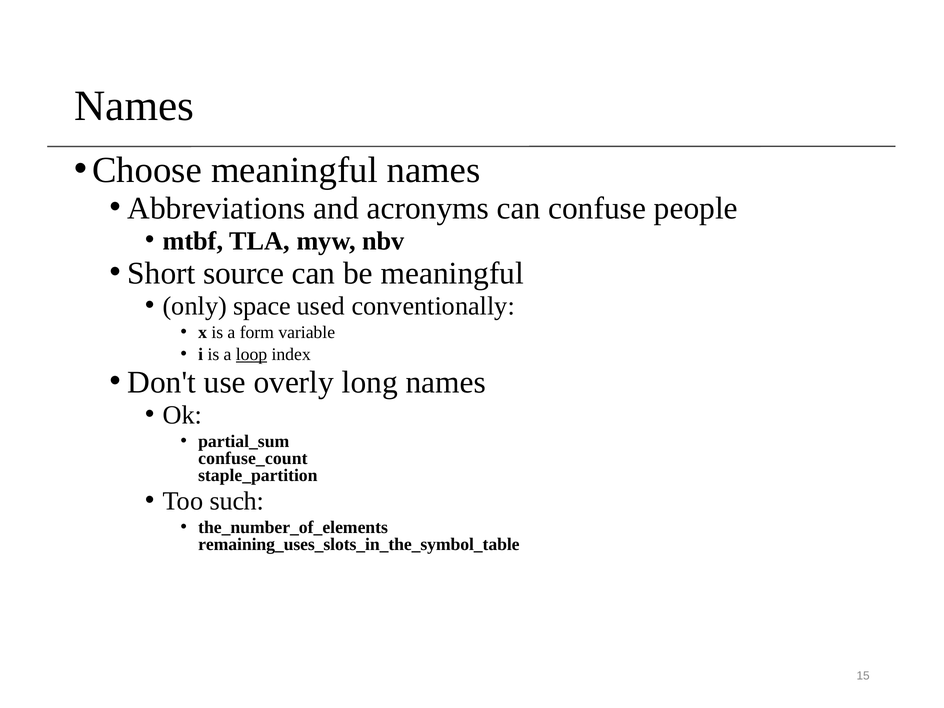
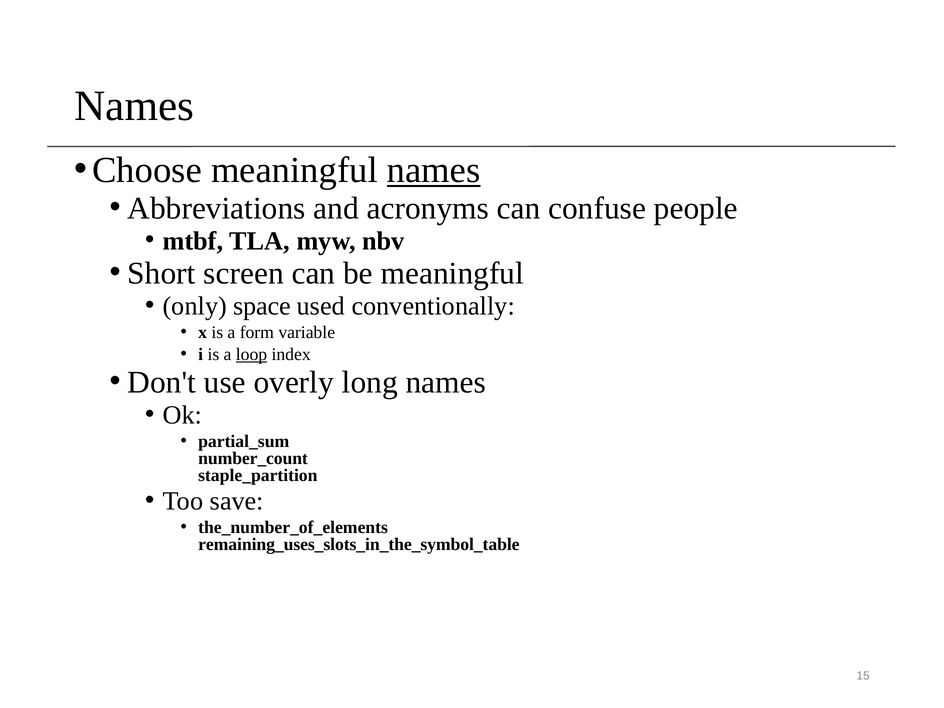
names underline: none -> present (434, 170)
source: source -> screen (244, 273)
confuse_count: confuse_count -> number_count (253, 459)
such: such -> save (237, 501)
